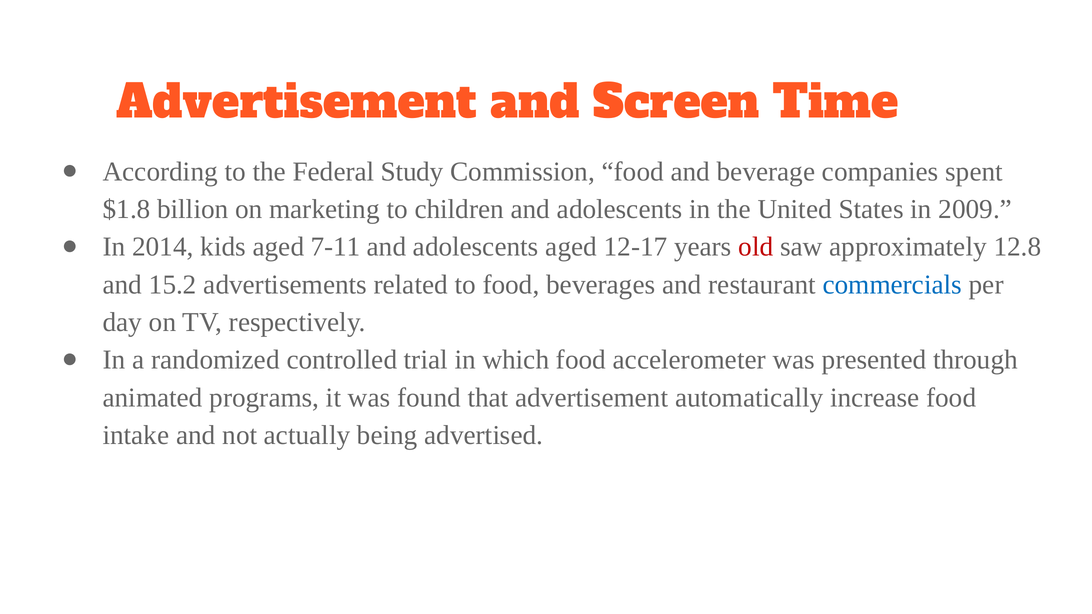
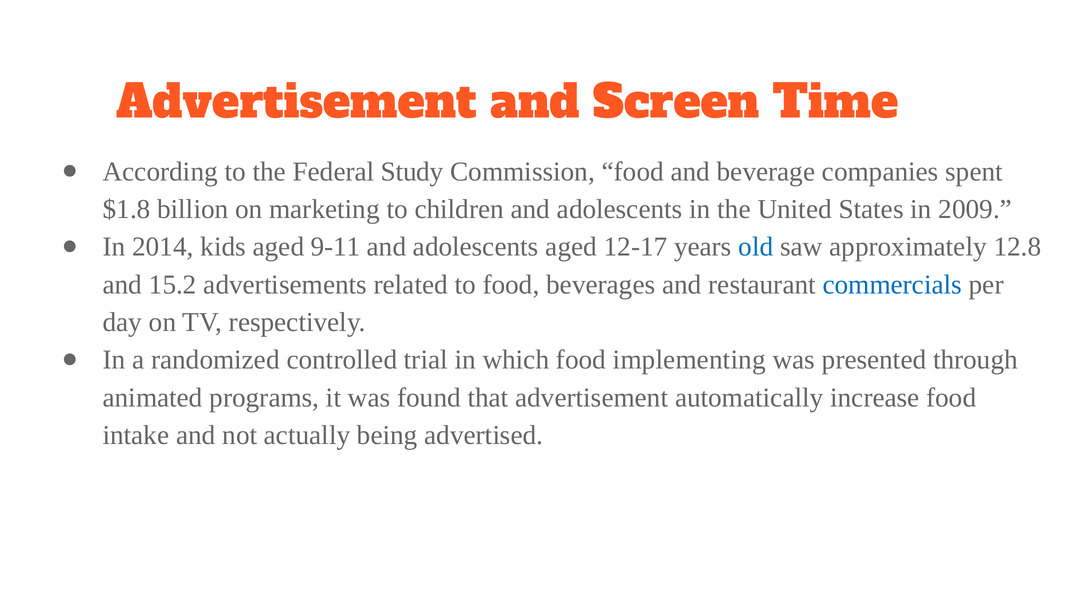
7-11: 7-11 -> 9-11 (336, 247)
old colour: red -> blue (756, 247)
accelerometer: accelerometer -> implementing (689, 360)
